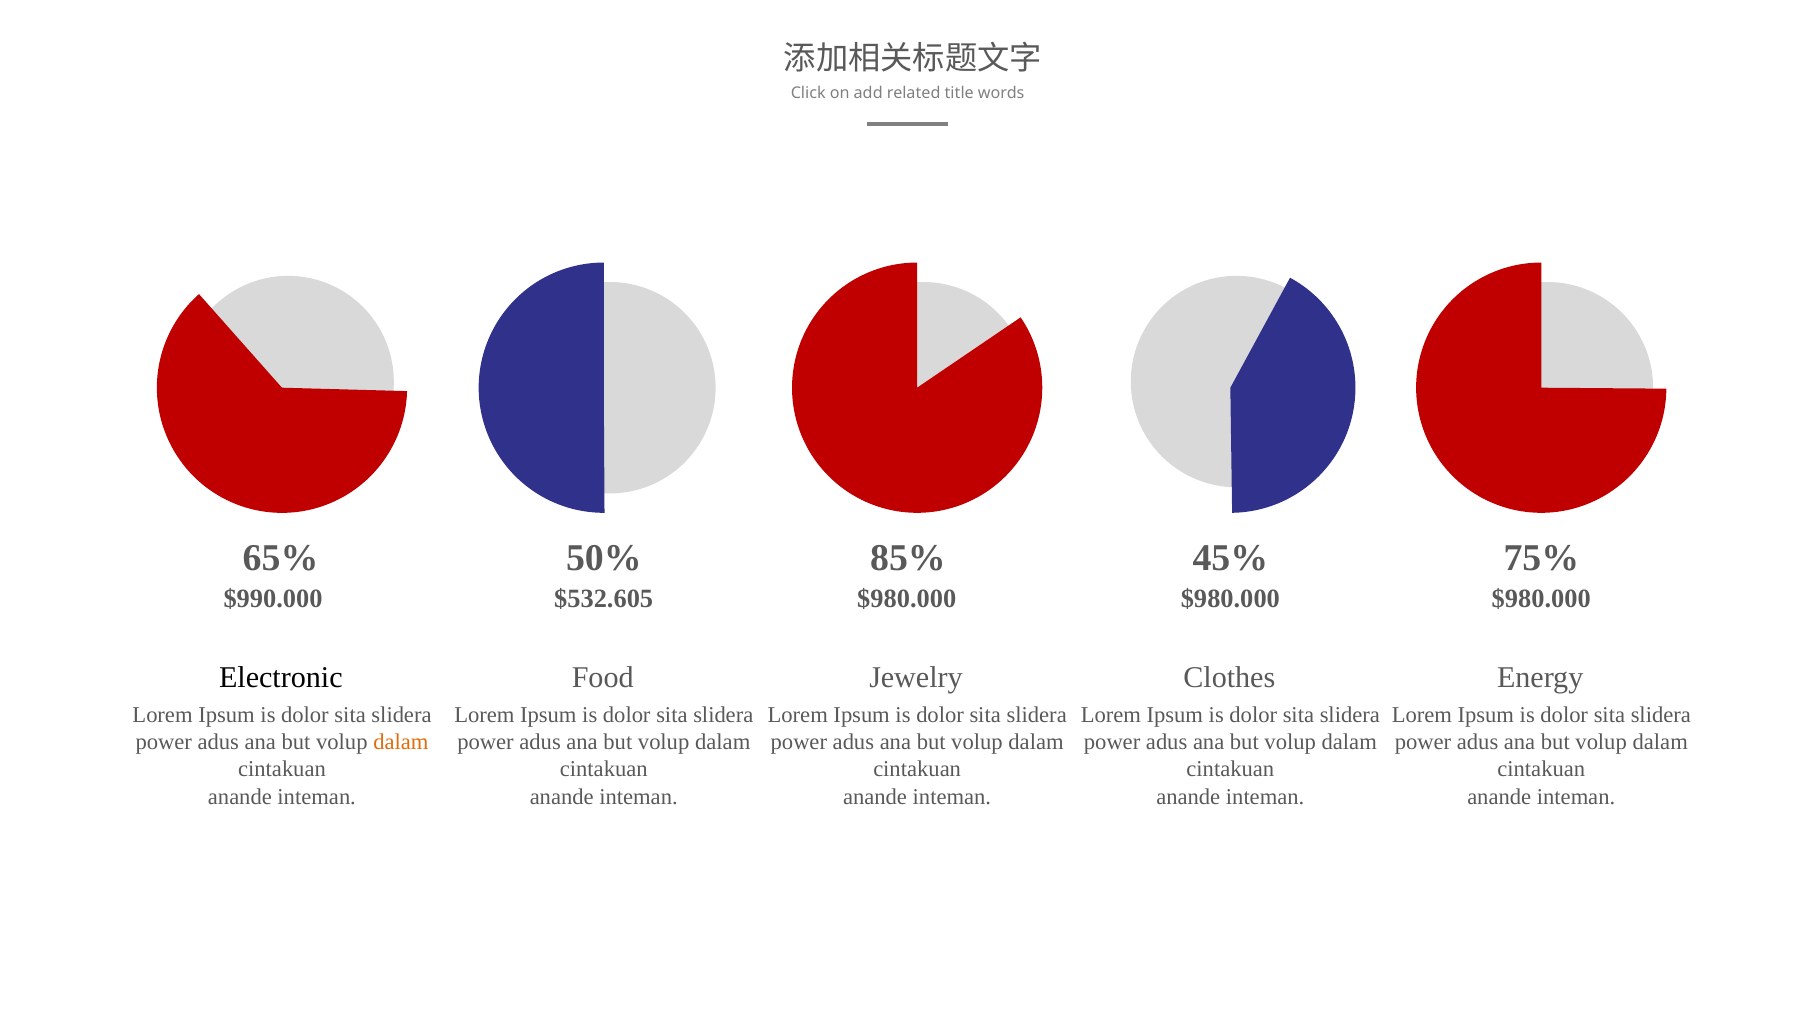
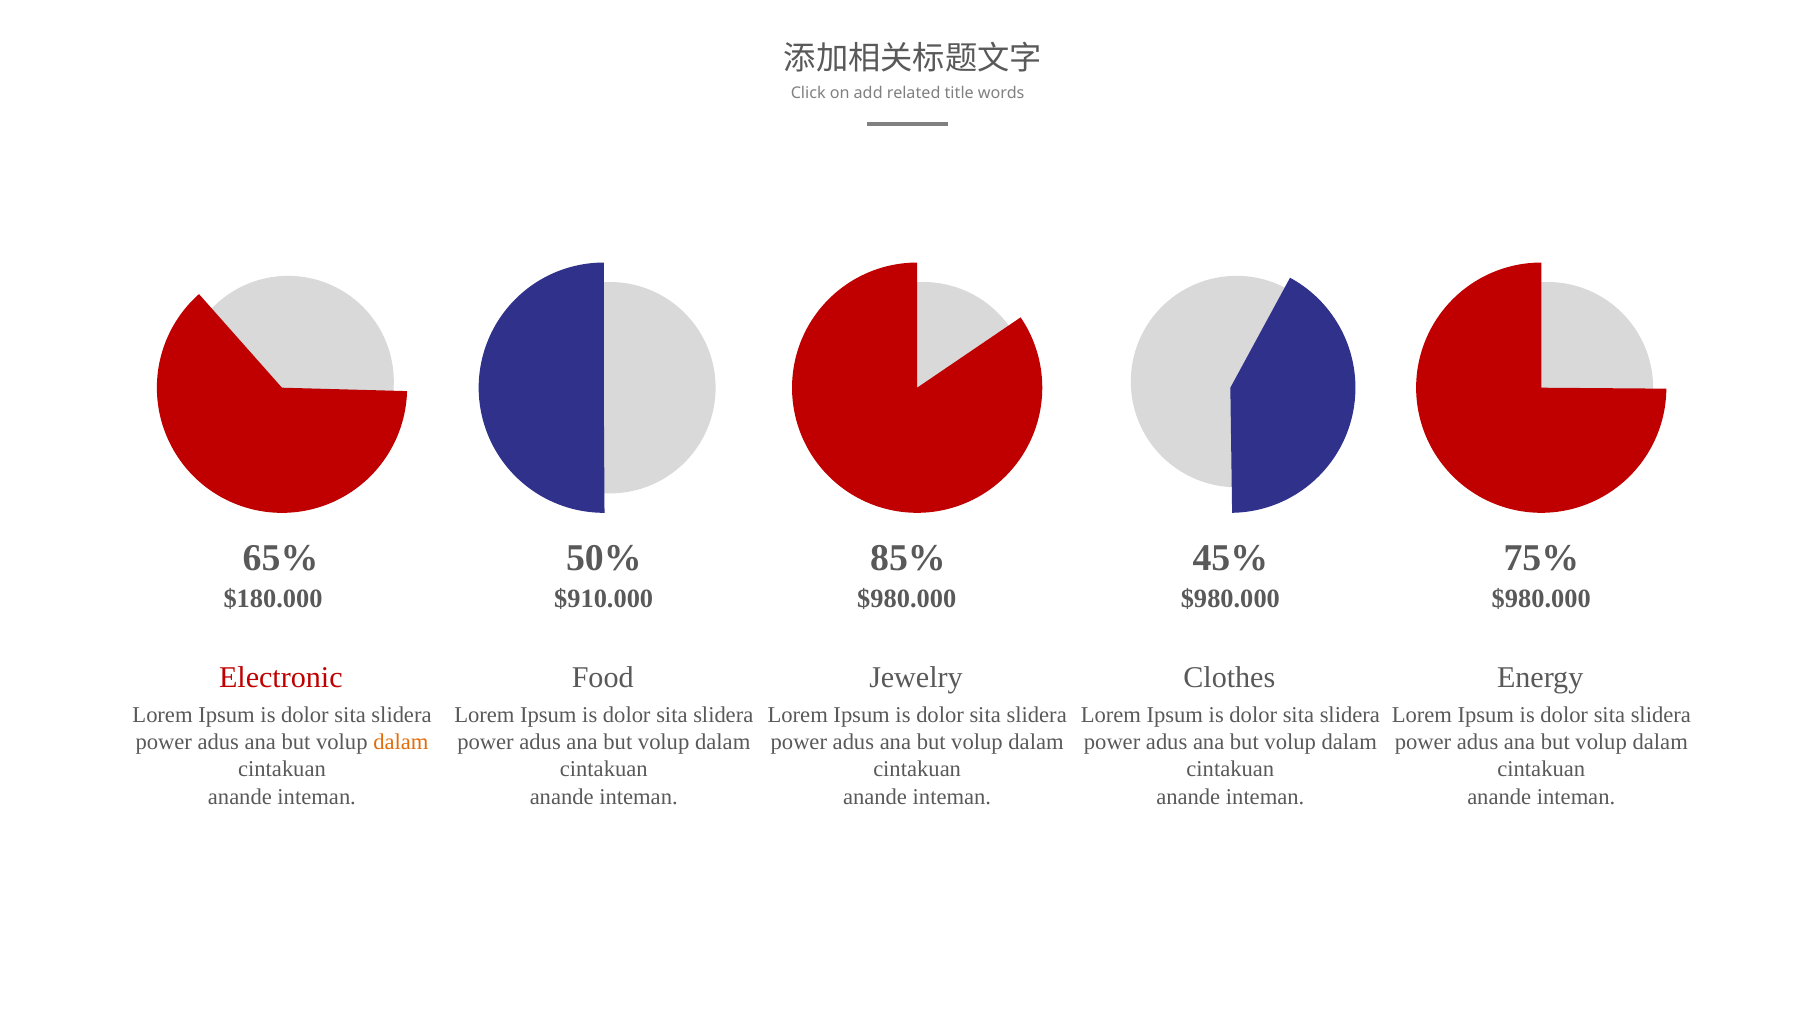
$990.000: $990.000 -> $180.000 (273, 598)
$532.605: $532.605 -> $910.000 (604, 598)
Electronic colour: black -> red (281, 678)
